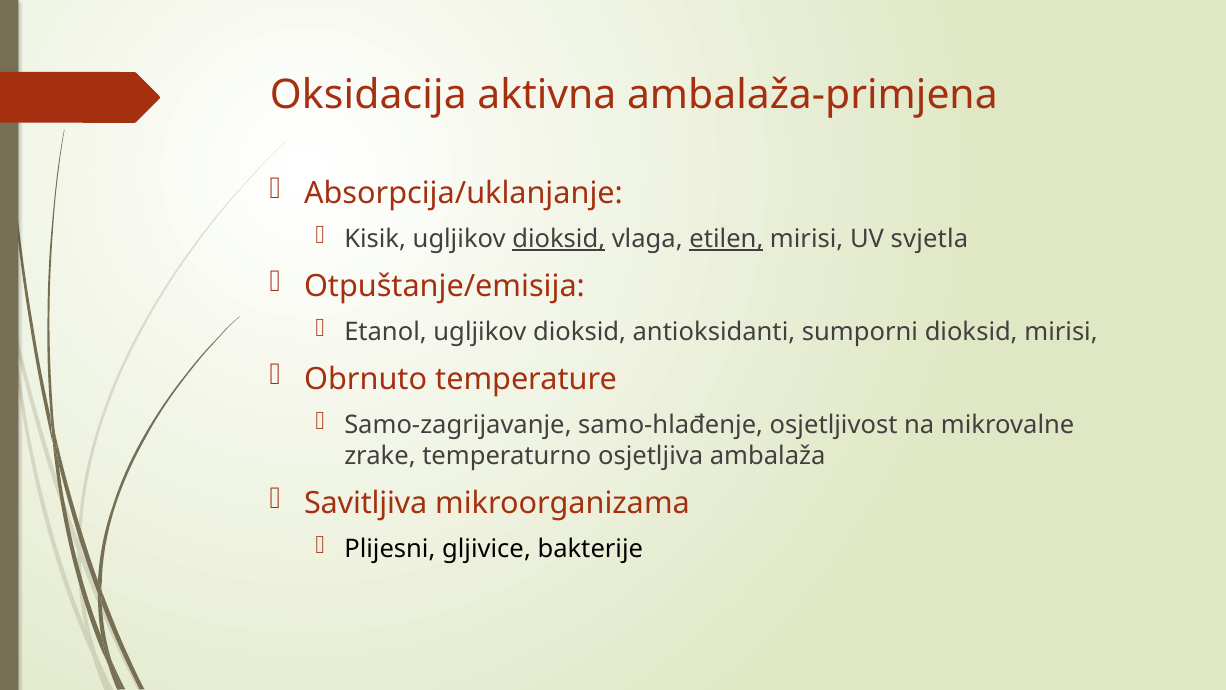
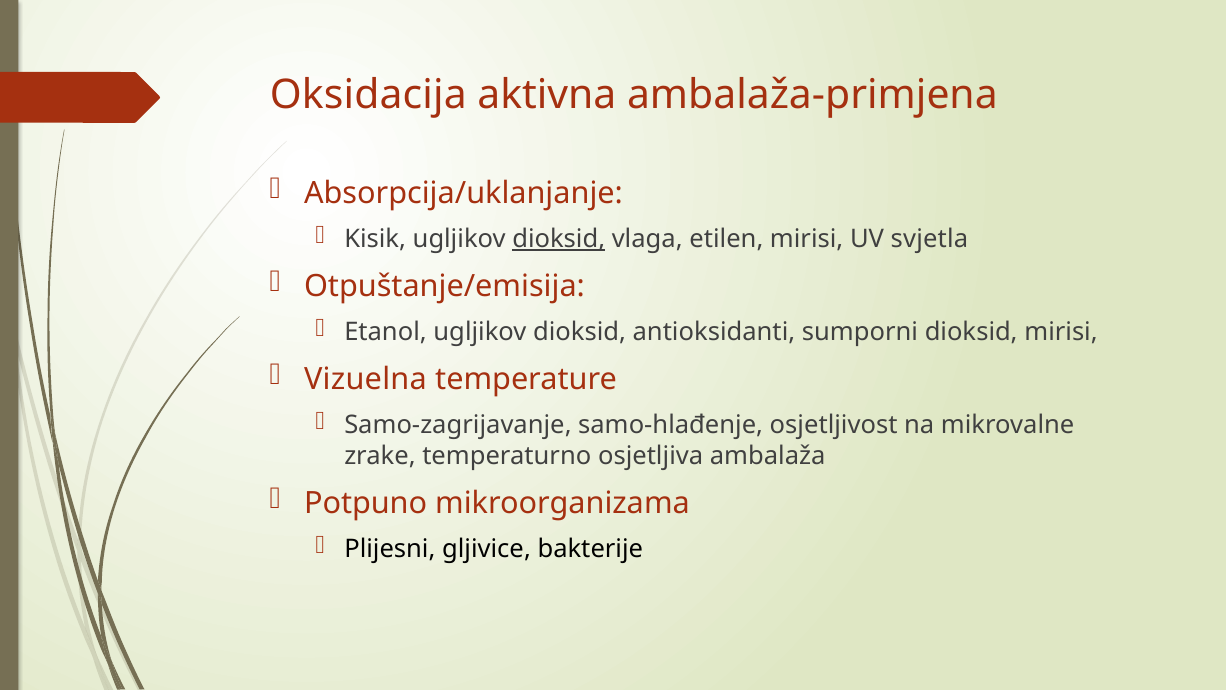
etilen underline: present -> none (726, 239)
Obrnuto: Obrnuto -> Vizuelna (365, 379)
Savitljiva: Savitljiva -> Potpuno (366, 503)
